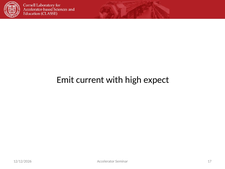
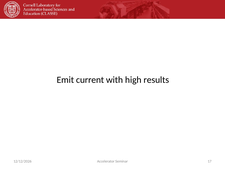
expect: expect -> results (156, 80)
